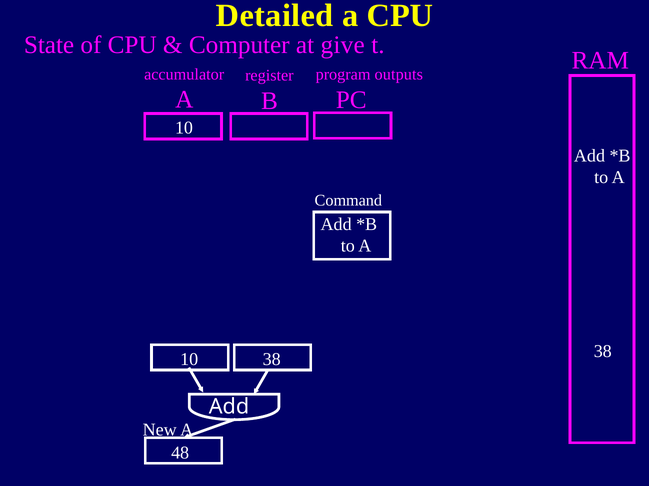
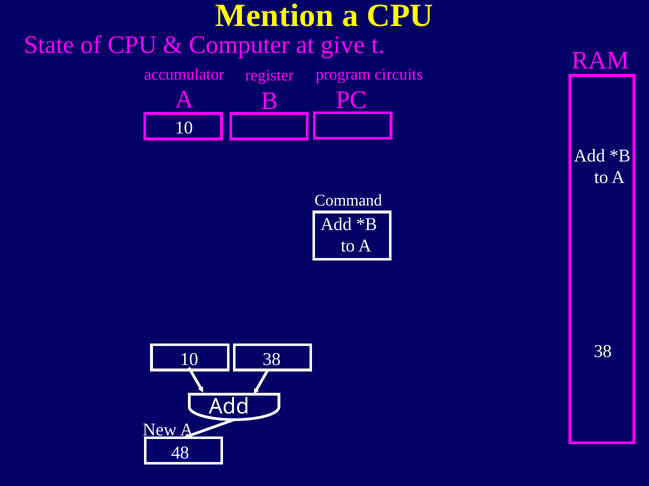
Detailed: Detailed -> Mention (275, 16)
outputs: outputs -> circuits (399, 75)
